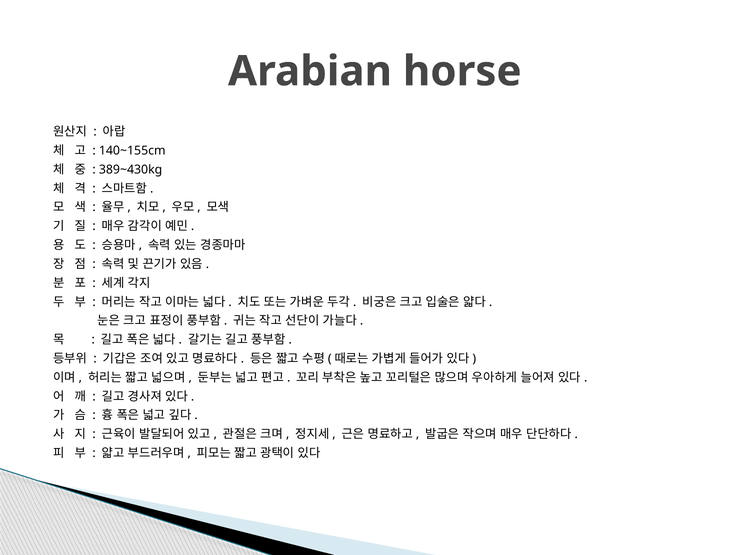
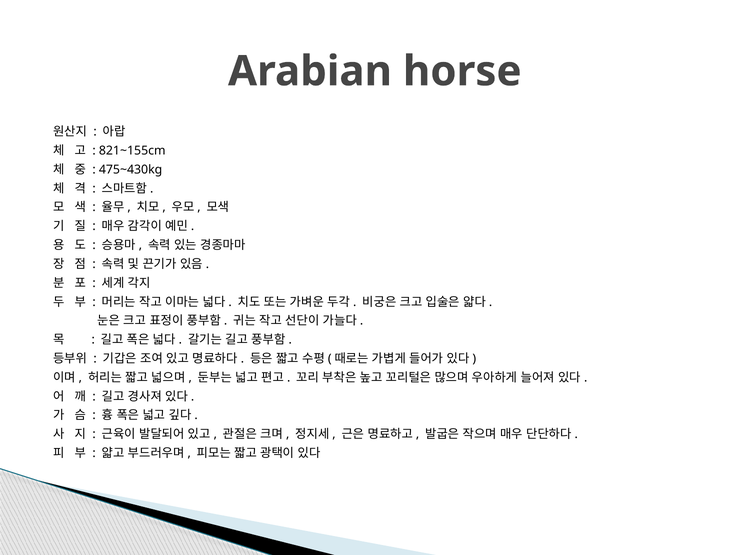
140~155cm: 140~155cm -> 821~155cm (132, 150)
389~430kg: 389~430kg -> 475~430kg (131, 169)
